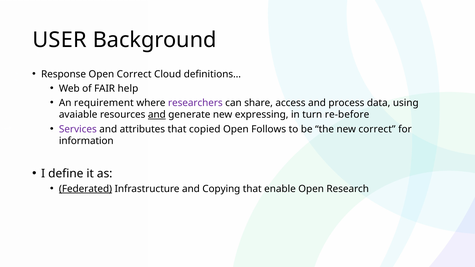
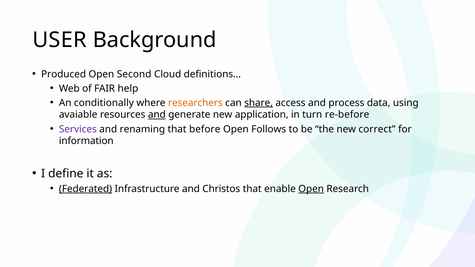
Response: Response -> Produced (64, 74)
Open Correct: Correct -> Second (134, 74)
requirement: requirement -> conditionally (104, 103)
researchers colour: purple -> orange (195, 103)
share underline: none -> present (259, 103)
expressing: expressing -> application (262, 115)
attributes: attributes -> renaming (142, 129)
copied: copied -> before (205, 129)
Copying: Copying -> Christos (221, 189)
Open underline: none -> present (311, 189)
